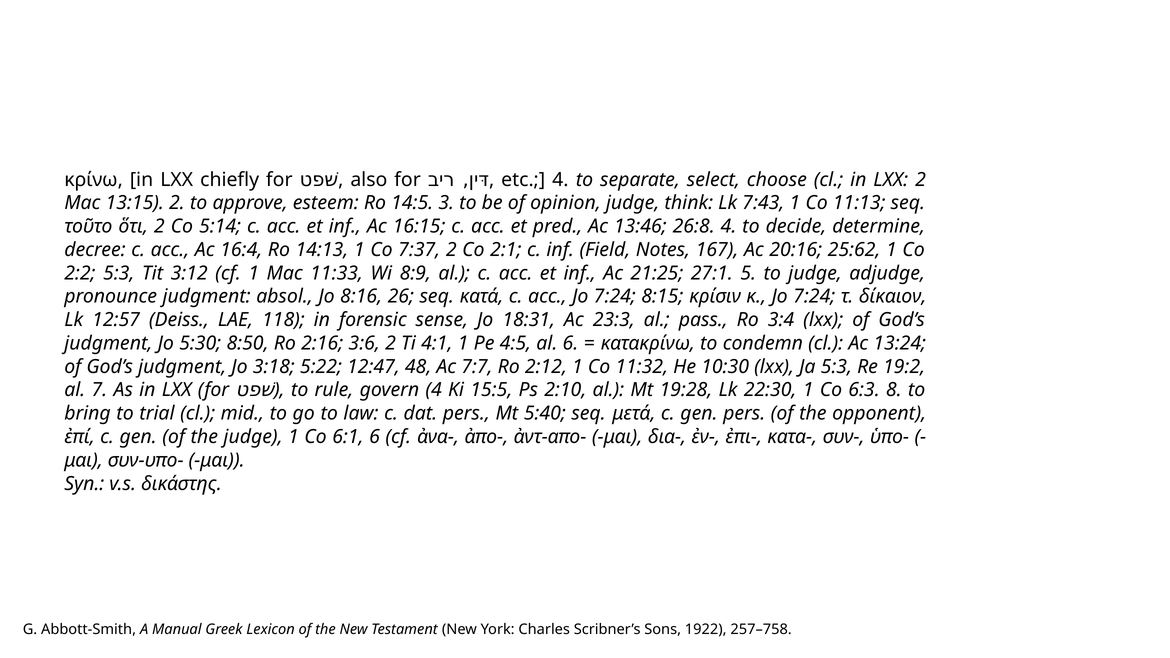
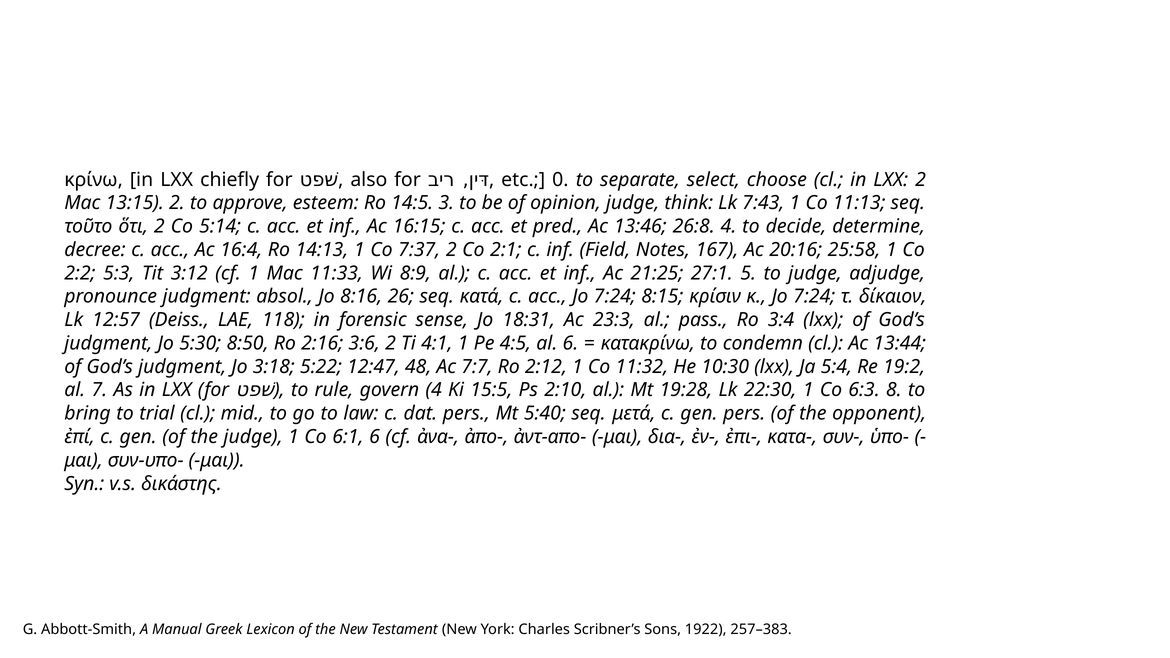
etc 4: 4 -> 0 (560, 180)
25:62: 25:62 -> 25:58 (854, 250)
13:24: 13:24 -> 13:44 (900, 343)
Ja 5:3: 5:3 -> 5:4 (836, 367)
257–758: 257–758 -> 257–383 (761, 630)
